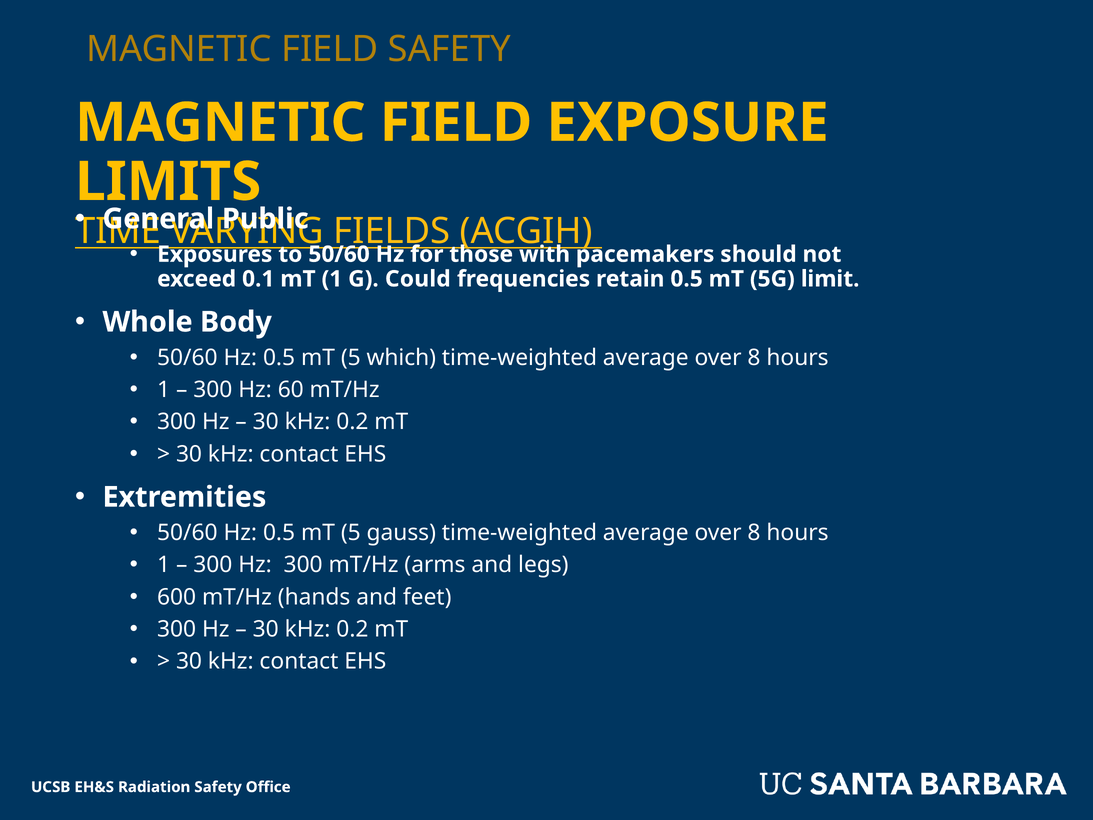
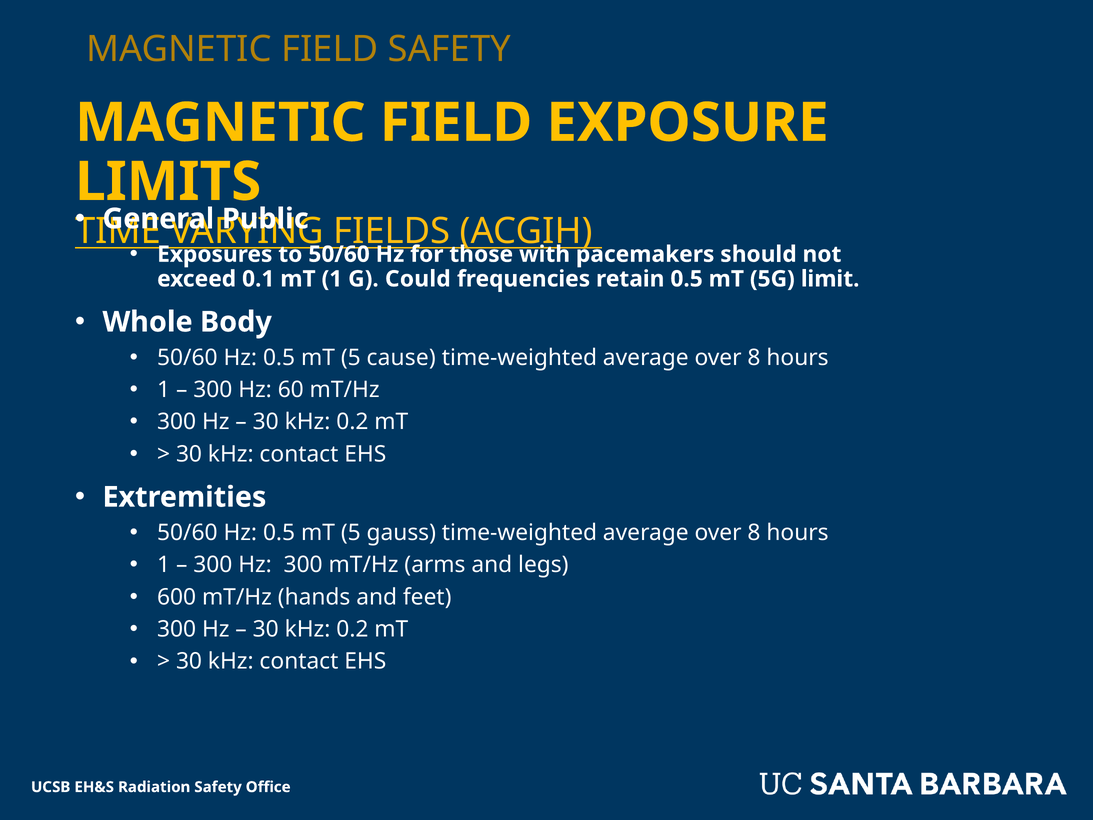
which: which -> cause (401, 357)
